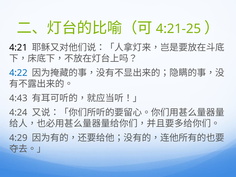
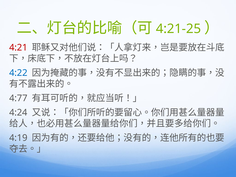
4:21 colour: black -> red (18, 48)
4:43: 4:43 -> 4:77 (18, 98)
4:29: 4:29 -> 4:19 (18, 138)
